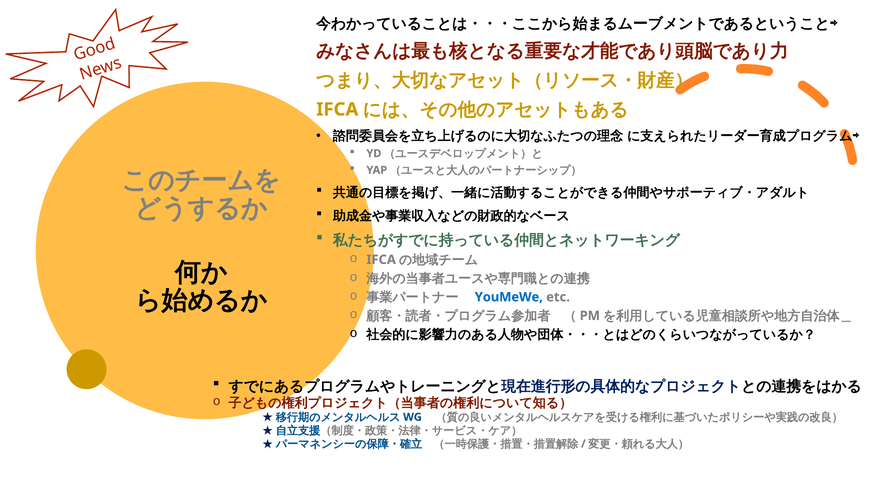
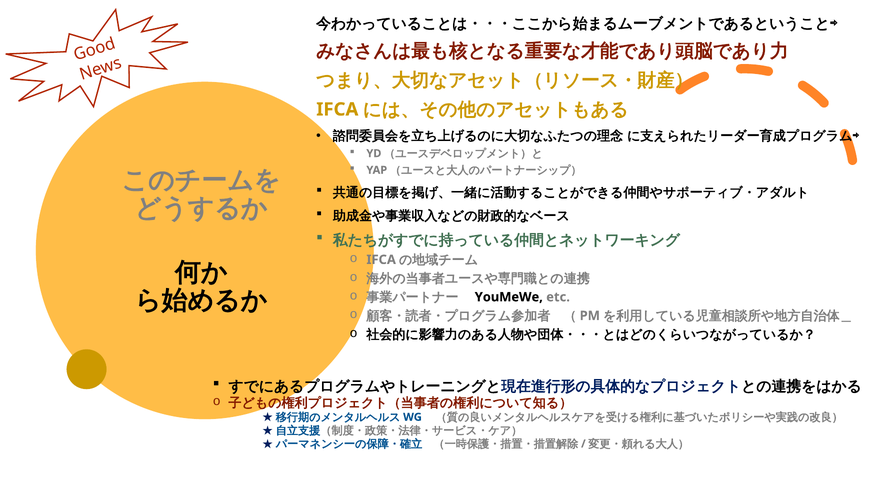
YouMeWe colour: blue -> black (509, 297)
